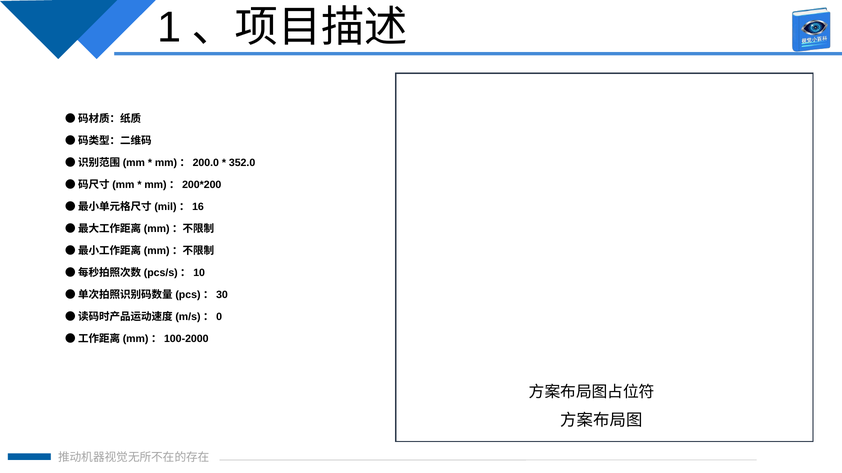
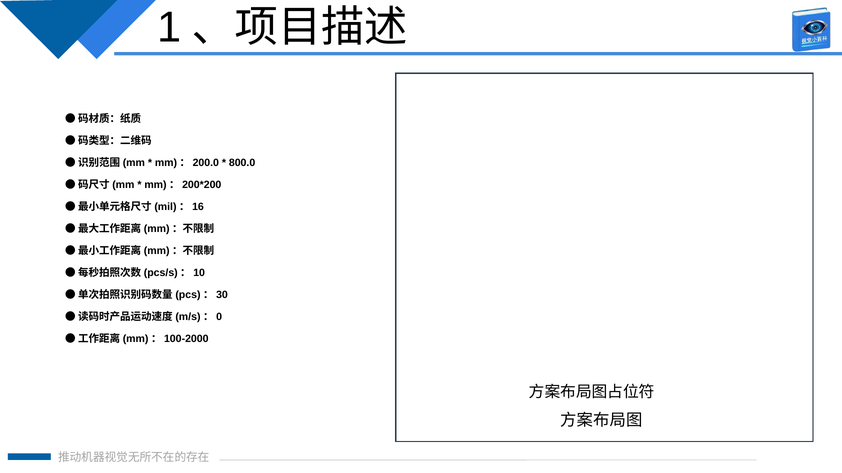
352.0: 352.0 -> 800.0 (242, 163)
